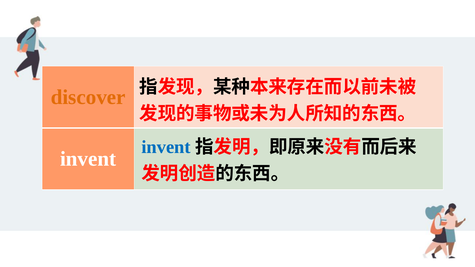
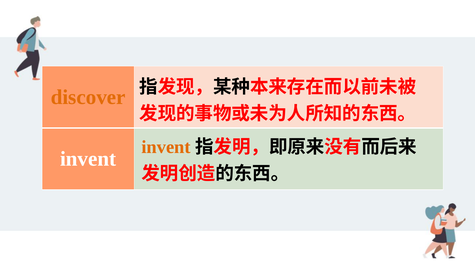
invent colour: blue -> orange (166, 147)
